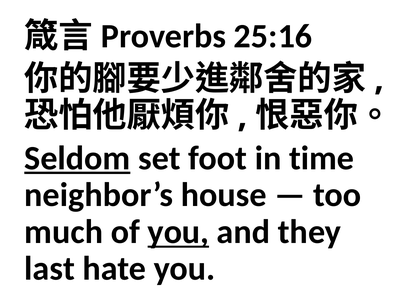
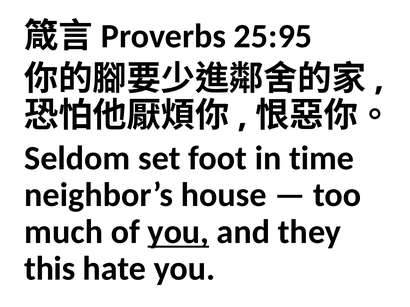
25:16: 25:16 -> 25:95 (273, 36)
Seldom underline: present -> none (77, 158)
last: last -> this (50, 269)
